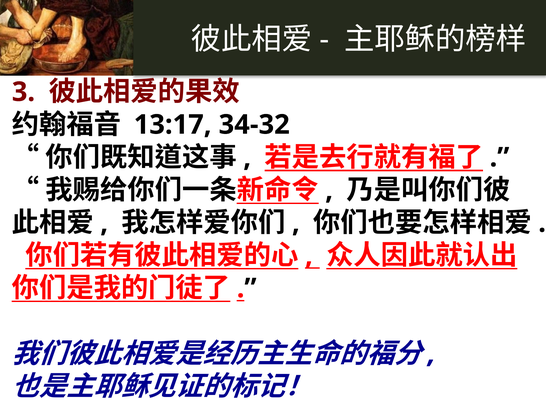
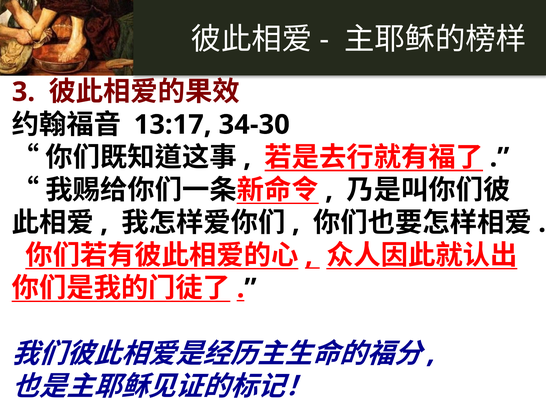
34-32: 34-32 -> 34-30 (254, 125)
